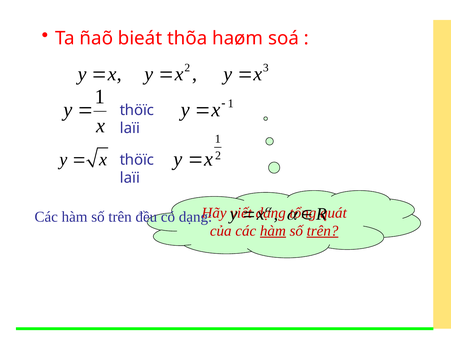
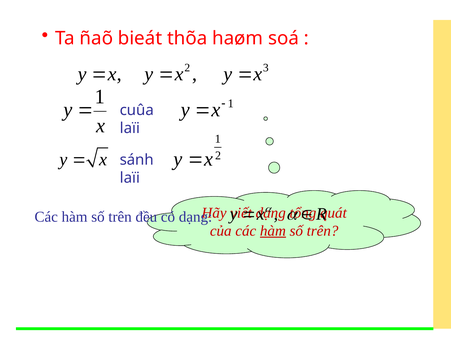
thöïc: thöïc -> cuûa (137, 110)
thöïc: thöïc -> sánh (137, 160)
trên underline: present -> none (323, 231)
